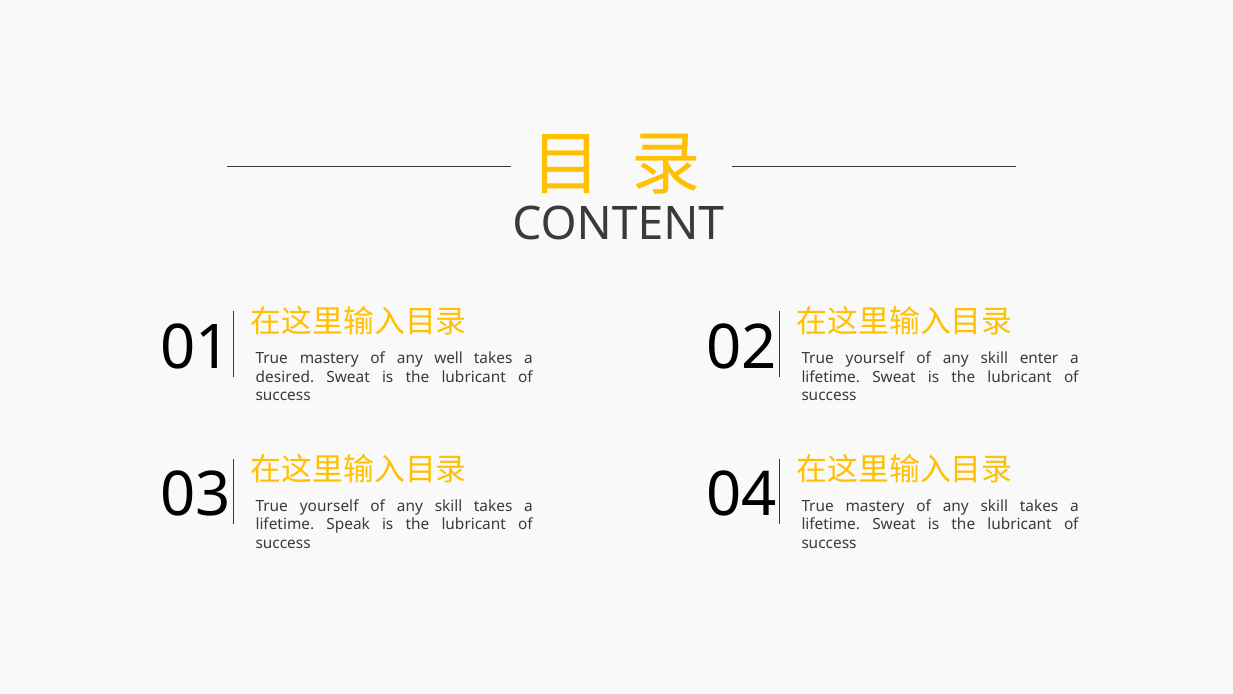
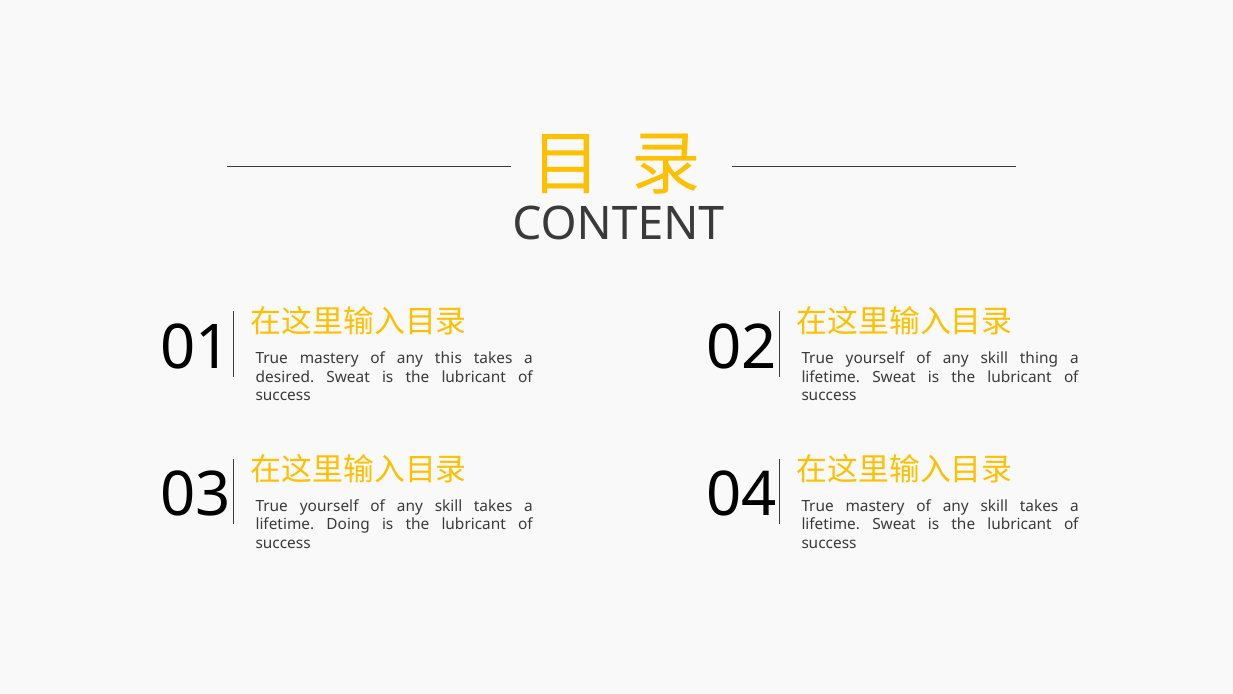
well: well -> this (448, 359)
enter: enter -> thing (1039, 359)
Speak: Speak -> Doing (348, 524)
